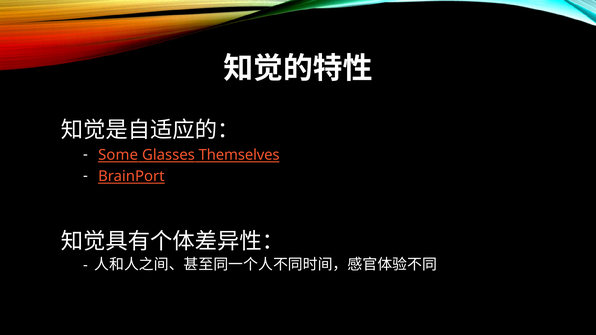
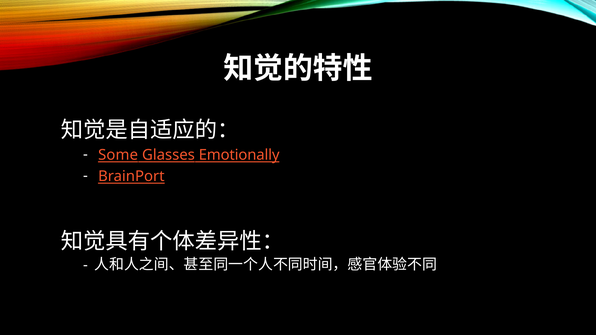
Themselves: Themselves -> Emotionally (239, 155)
